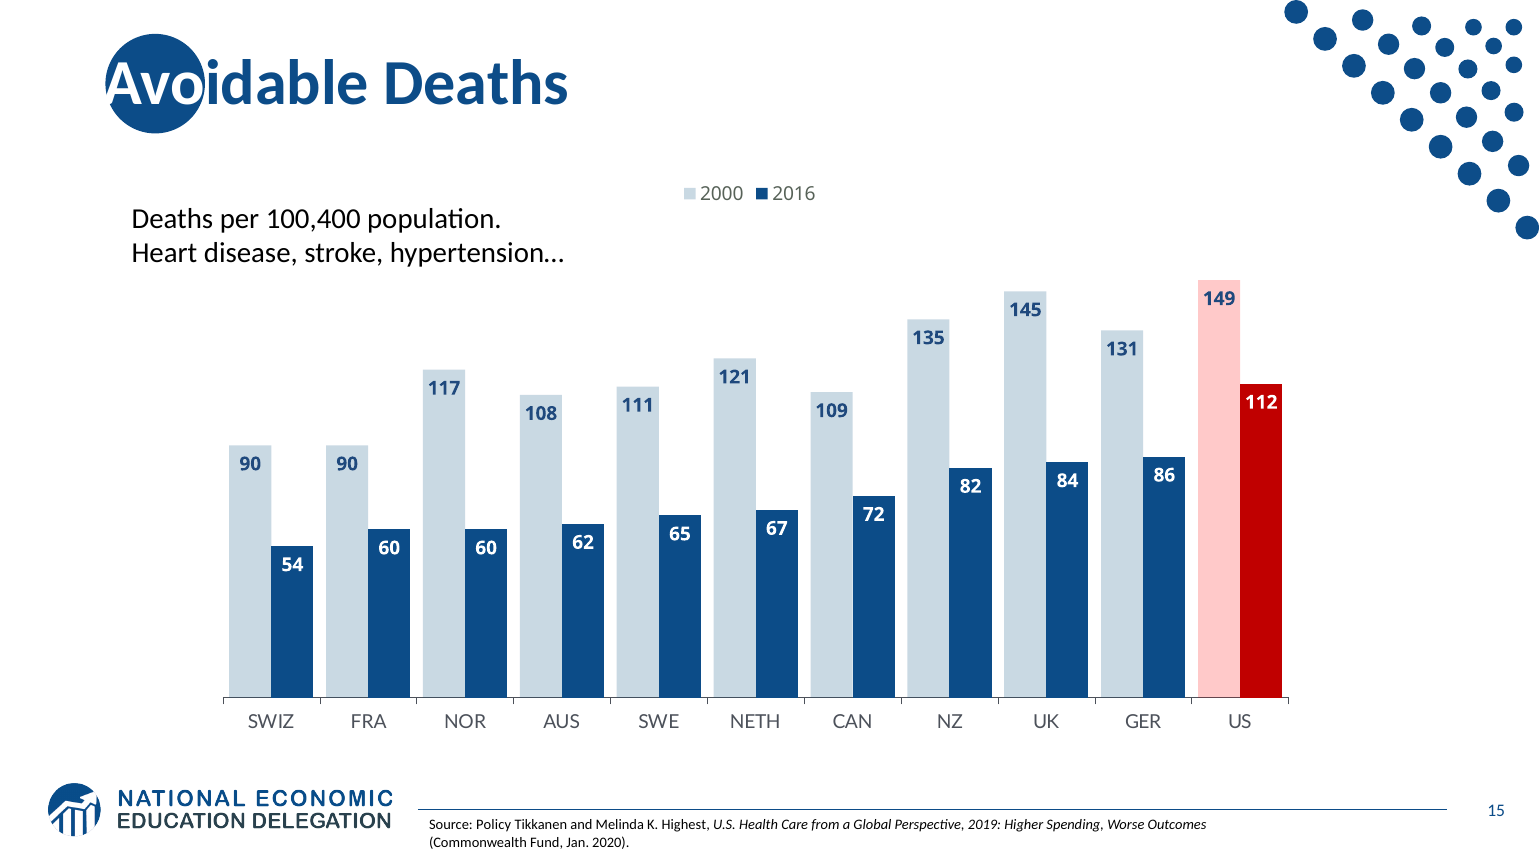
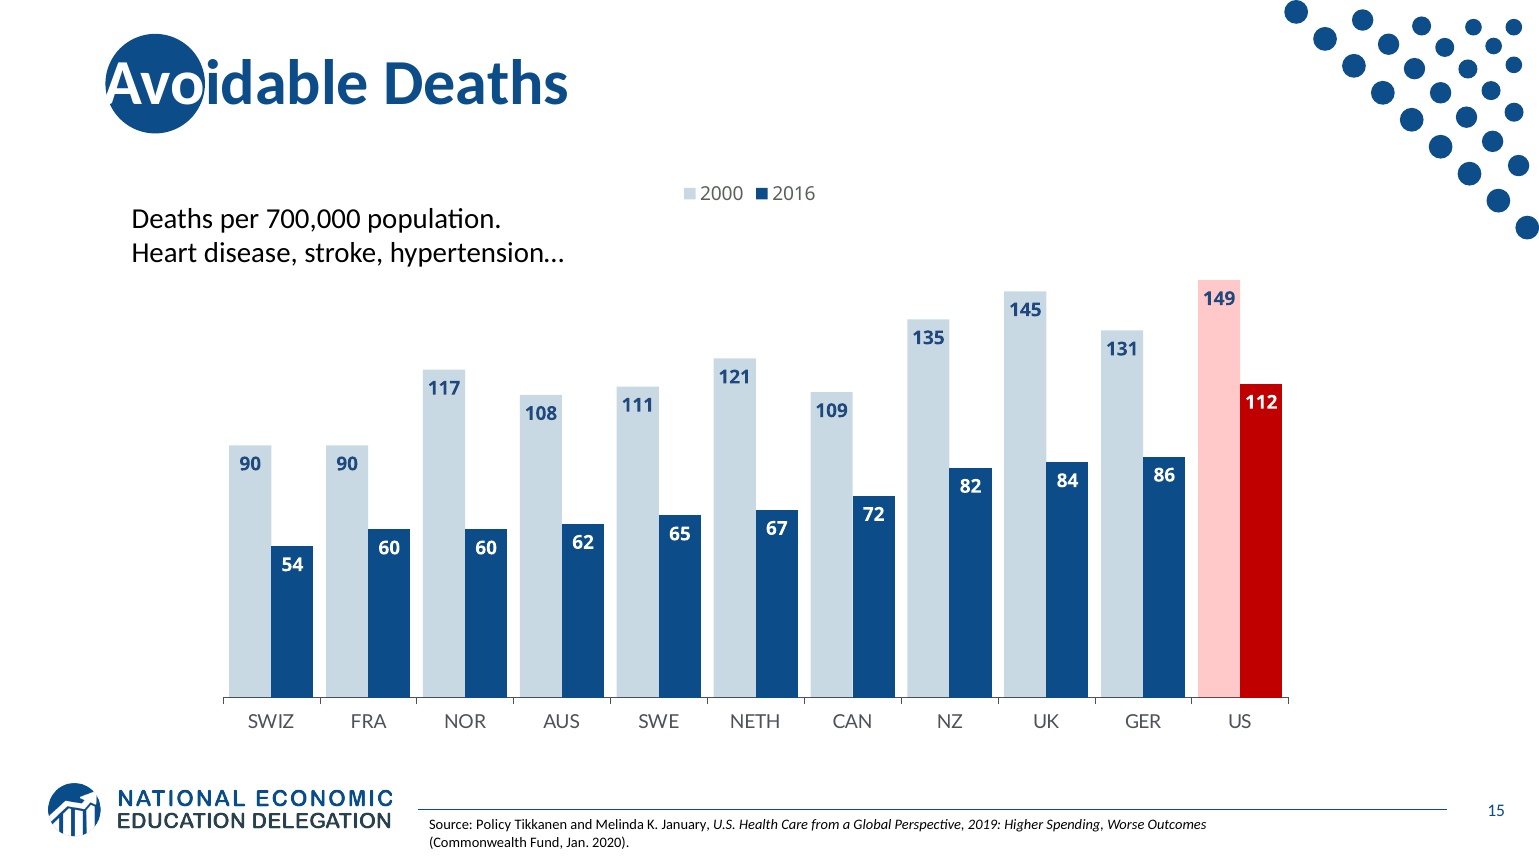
100,400: 100,400 -> 700,000 (313, 219)
Highest: Highest -> January (686, 825)
